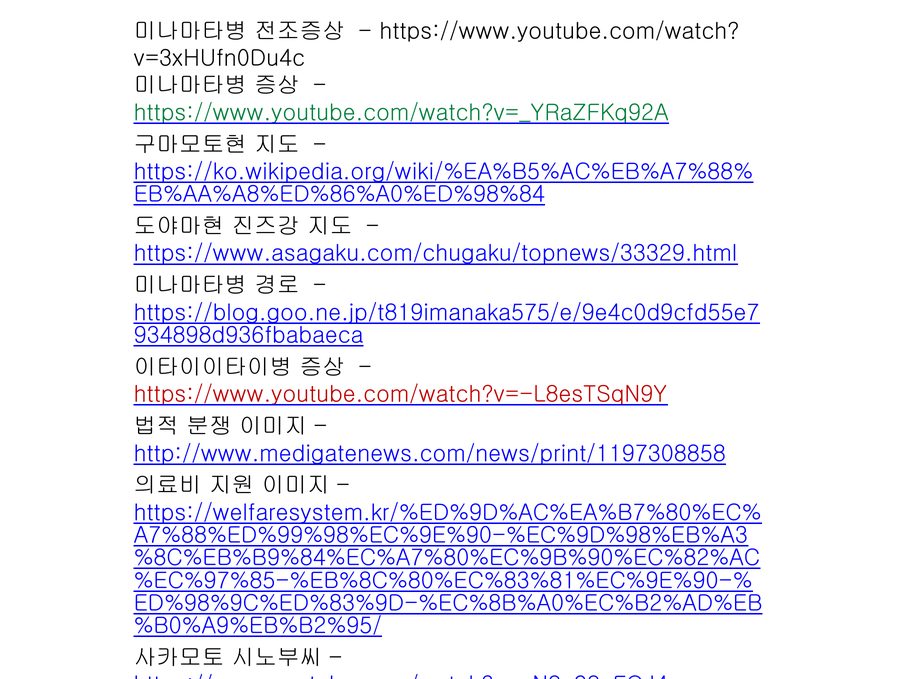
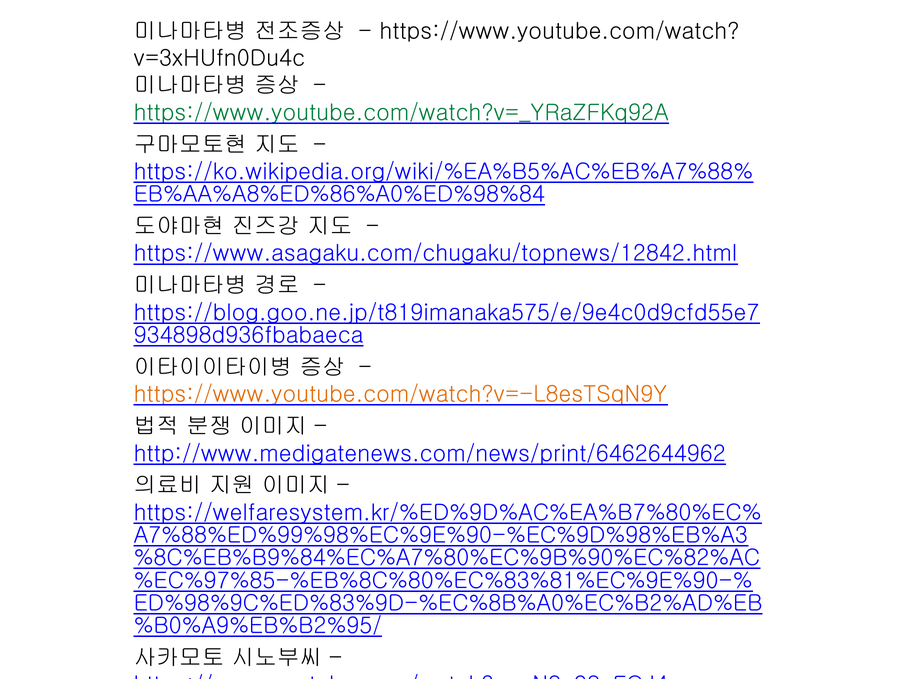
https://www.asagaku.com/chugaku/topnews/33329.html: https://www.asagaku.com/chugaku/topnews/33329.html -> https://www.asagaku.com/chugaku/topnews/12842.html (435, 254)
https://www.youtube.com/watch?v=-L8esTSqN9Y colour: red -> orange (401, 395)
http://www.medigatenews.com/news/print/1197308858: http://www.medigatenews.com/news/print/1197308858 -> http://www.medigatenews.com/news/print/6462644962 (430, 454)
